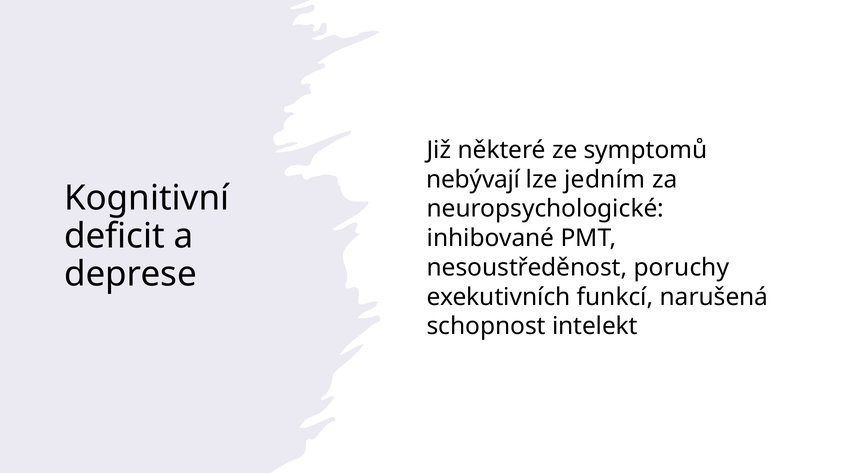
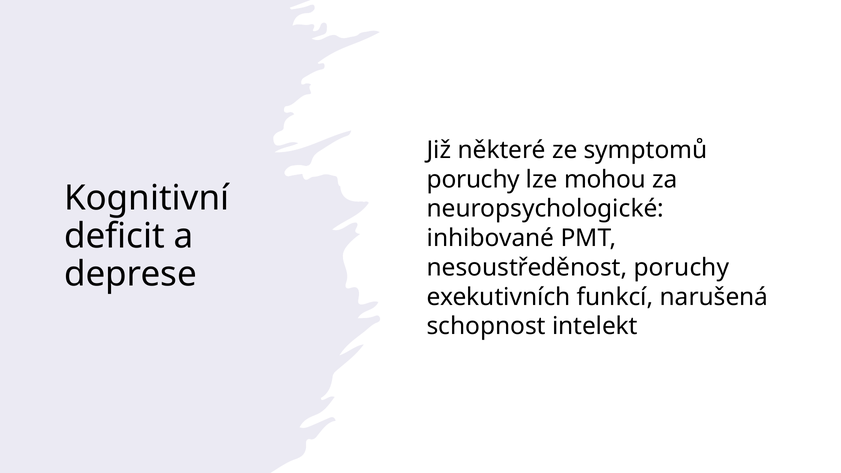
nebývají: nebývají -> poruchy (473, 179)
jedním: jedním -> mohou (605, 179)
